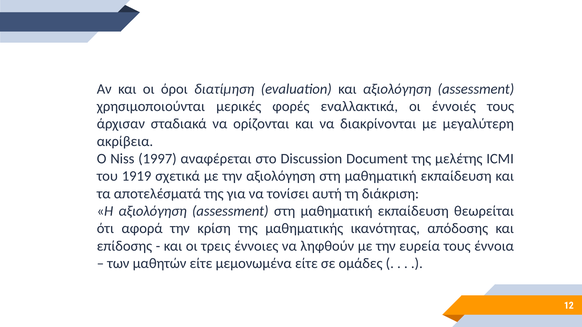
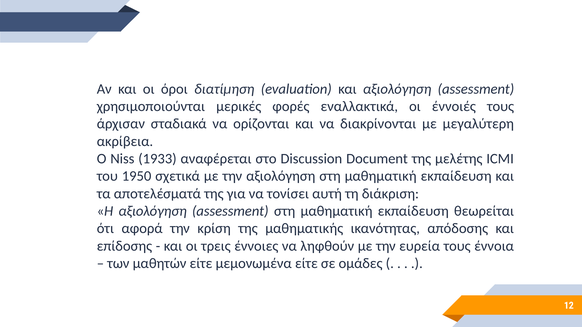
1997: 1997 -> 1933 (157, 159)
1919: 1919 -> 1950 (137, 176)
